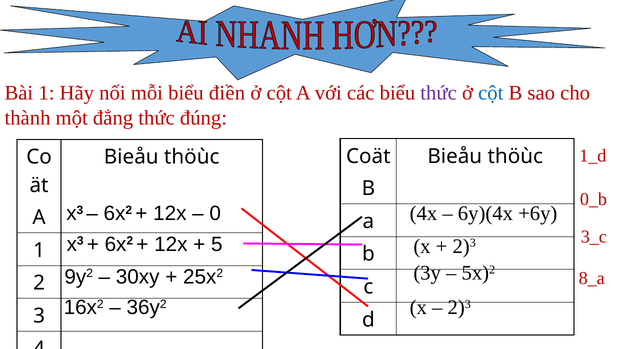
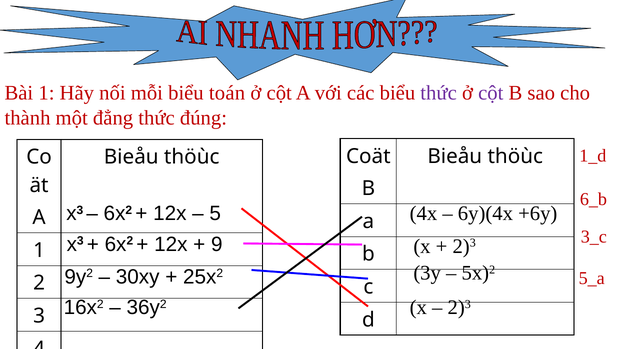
điền: điền -> toán (227, 93)
cột colour: blue -> purple (491, 93)
0_b: 0_b -> 6_b (593, 199)
0: 0 -> 5 (215, 213)
5: 5 -> 9 (217, 244)
8_a: 8_a -> 5_a (592, 278)
